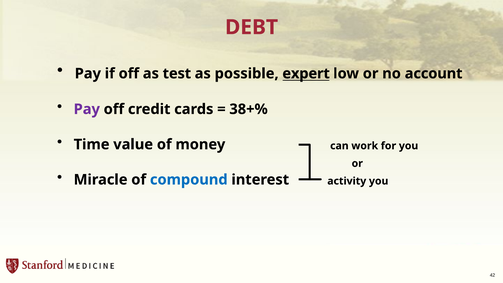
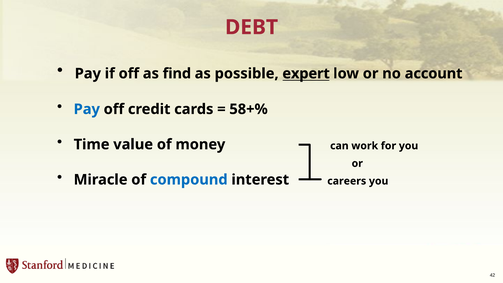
test: test -> find (177, 74)
Pay colour: purple -> blue (87, 109)
38+%: 38+% -> 58+% (249, 109)
activity: activity -> careers (347, 181)
